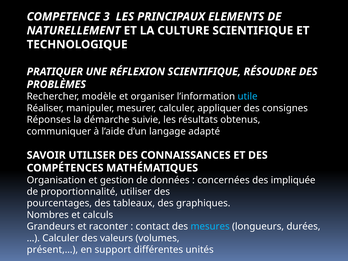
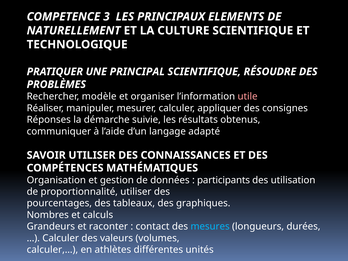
RÉFLEXION: RÉFLEXION -> PRINCIPAL (137, 72)
utile colour: light blue -> pink (248, 97)
concernées: concernées -> participants (224, 180)
impliquée: impliquée -> utilisation (293, 180)
présent,…: présent,… -> calculer,… (52, 250)
support: support -> athlètes (113, 250)
